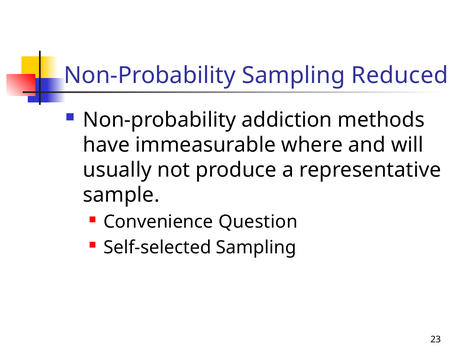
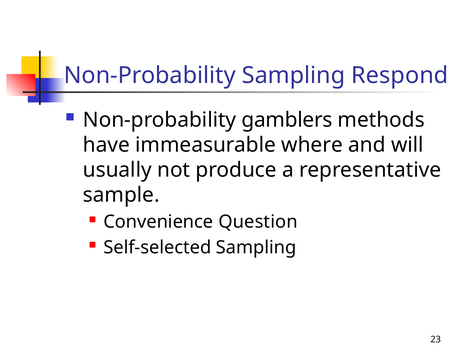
Reduced: Reduced -> Respond (400, 75)
addiction: addiction -> gamblers (287, 120)
